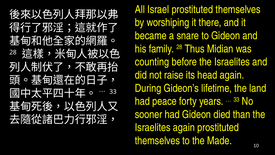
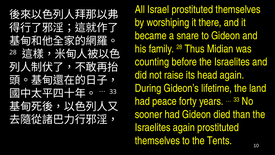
Made: Made -> Tents (220, 140)
